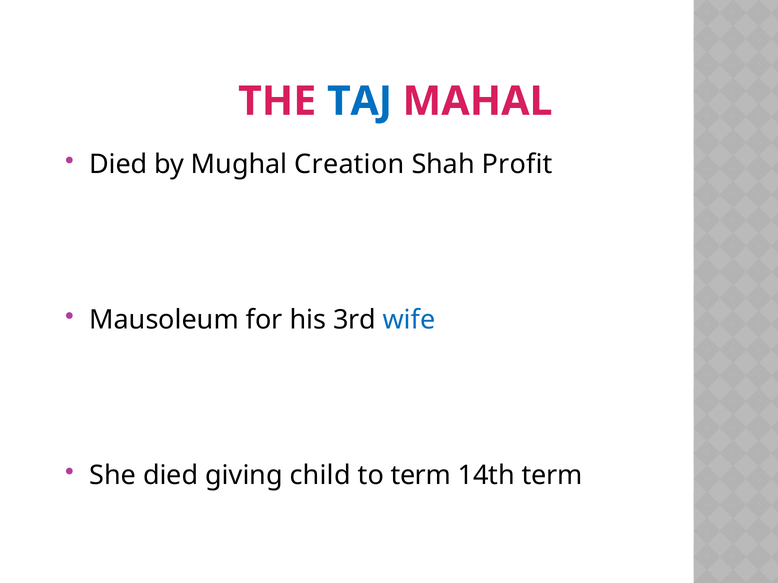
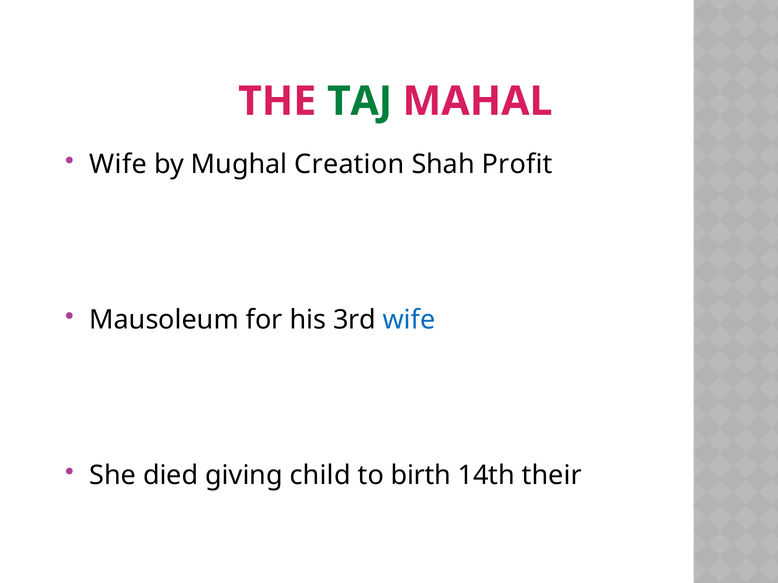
TAJ colour: blue -> green (360, 101)
Died: Died -> Wife (118, 165)
to term: term -> birth (421, 476)
14th term: term -> their (552, 476)
